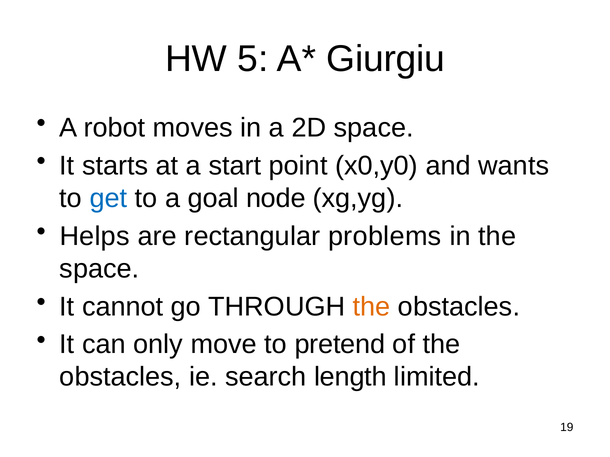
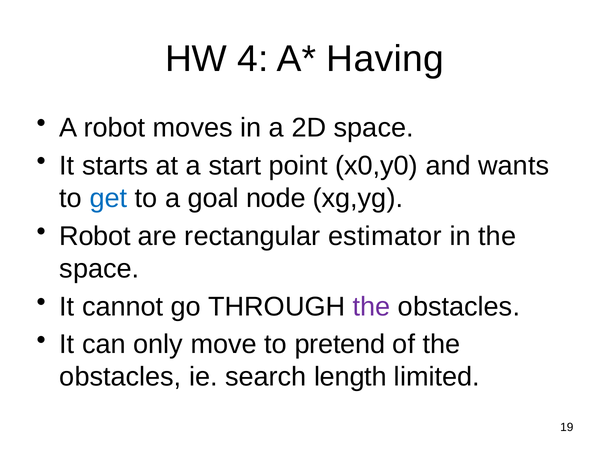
5: 5 -> 4 (253, 59)
Giurgiu: Giurgiu -> Having (385, 59)
Helps: Helps -> Robot (95, 236)
problems: problems -> estimator (385, 236)
the colour: orange -> purple (372, 307)
